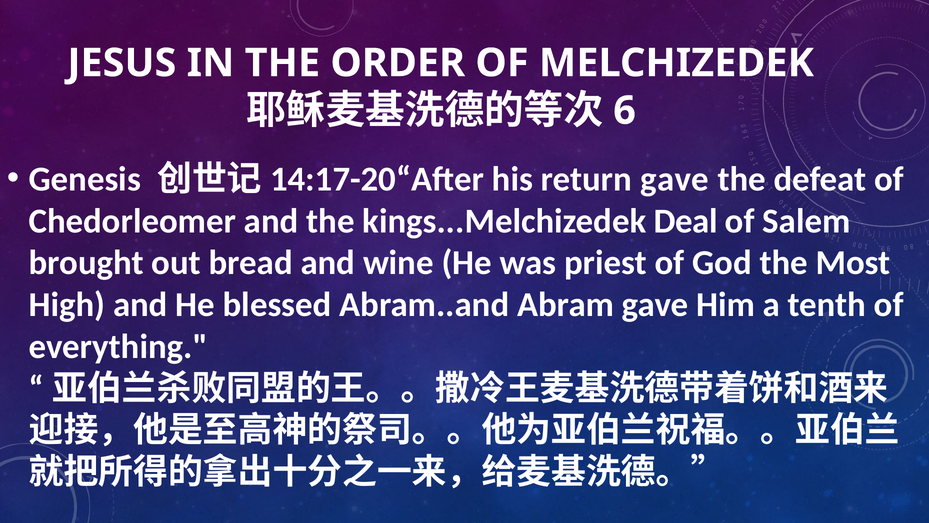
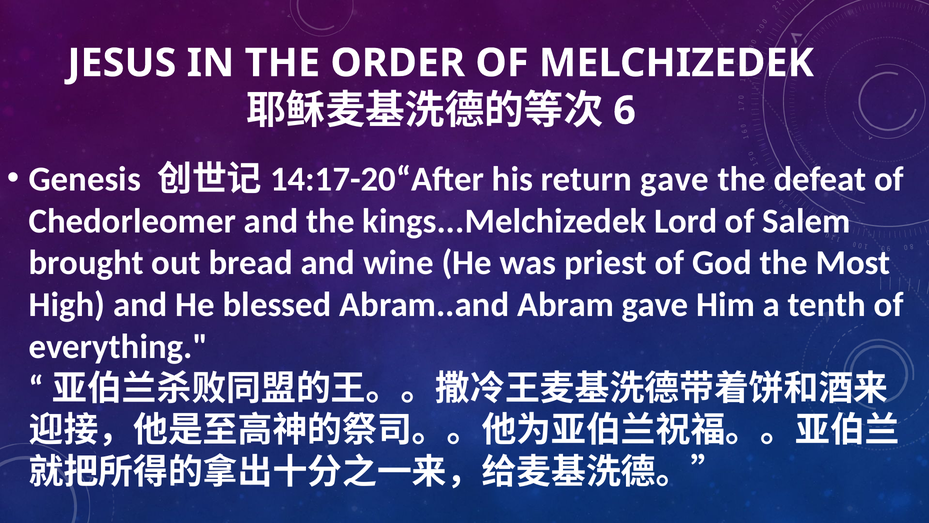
Deal: Deal -> Lord (686, 221)
